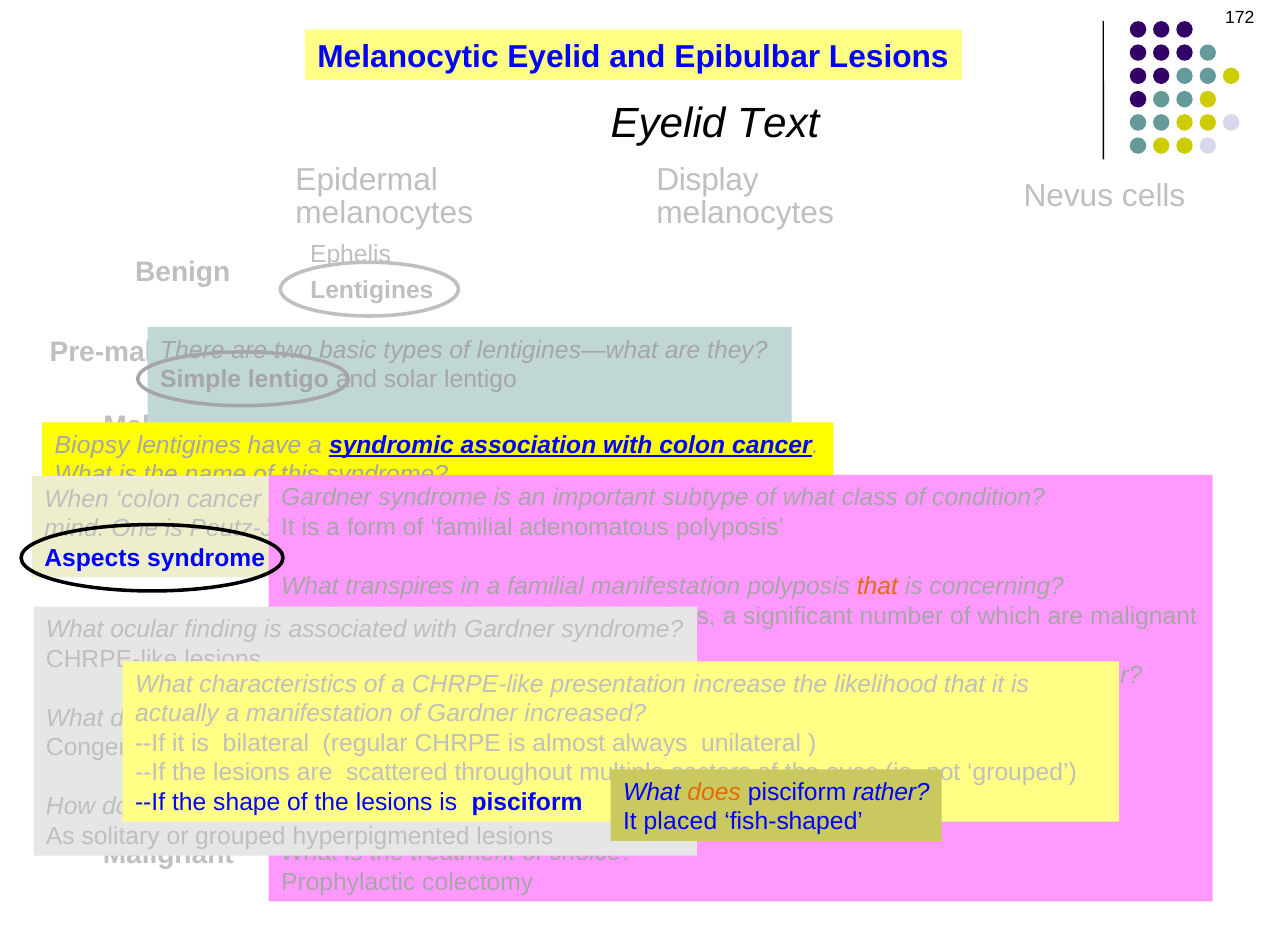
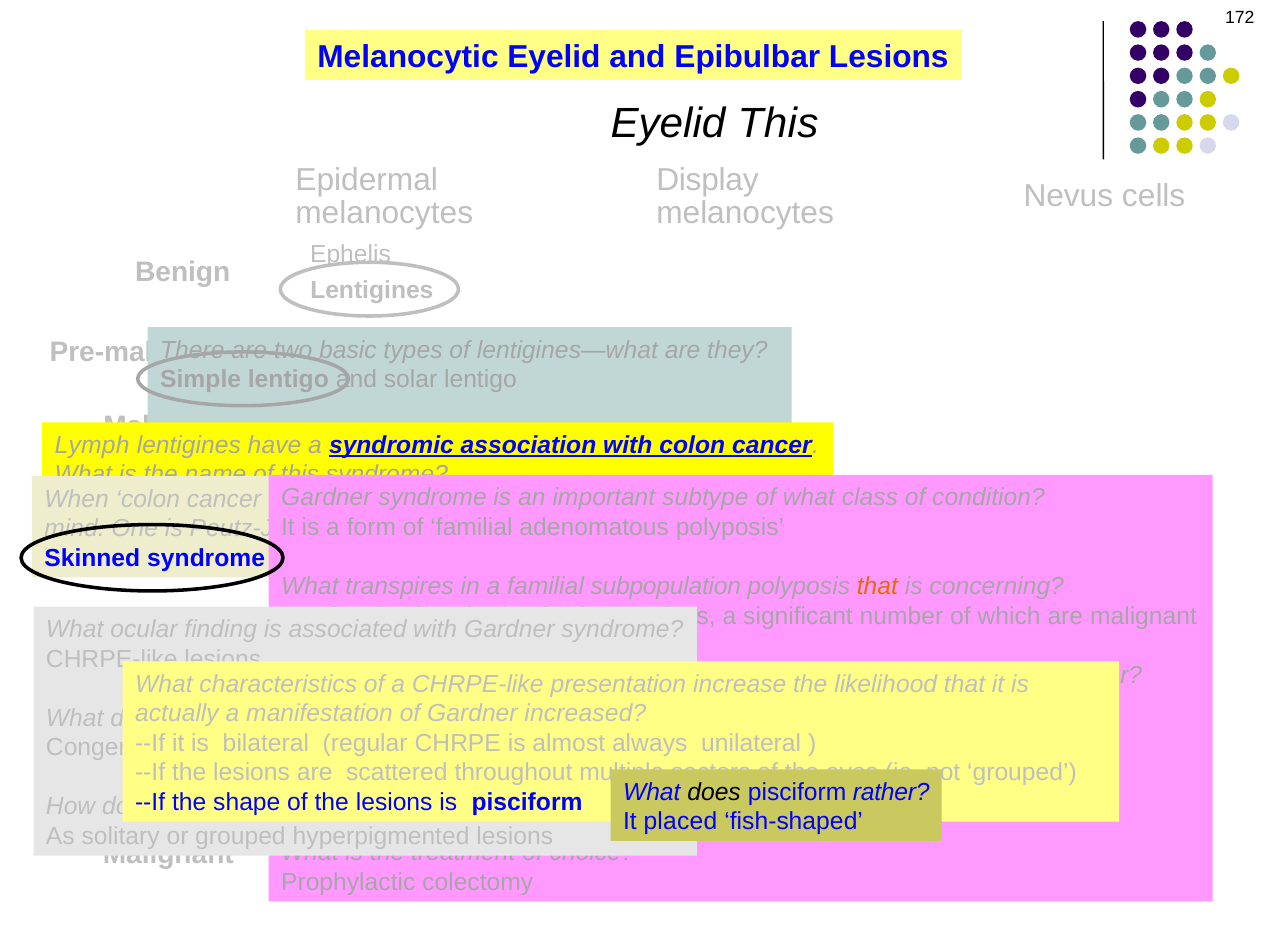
Eyelid Text: Text -> This (778, 123)
Biopsy: Biopsy -> Lymph (92, 445)
Aspects: Aspects -> Skinned (92, 558)
familial manifestation: manifestation -> subpopulation (666, 586)
does colour: orange -> black (714, 792)
